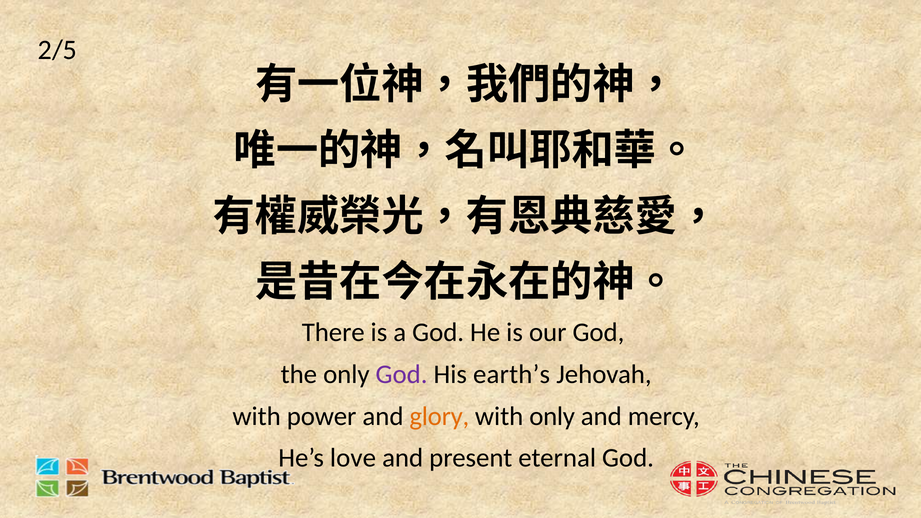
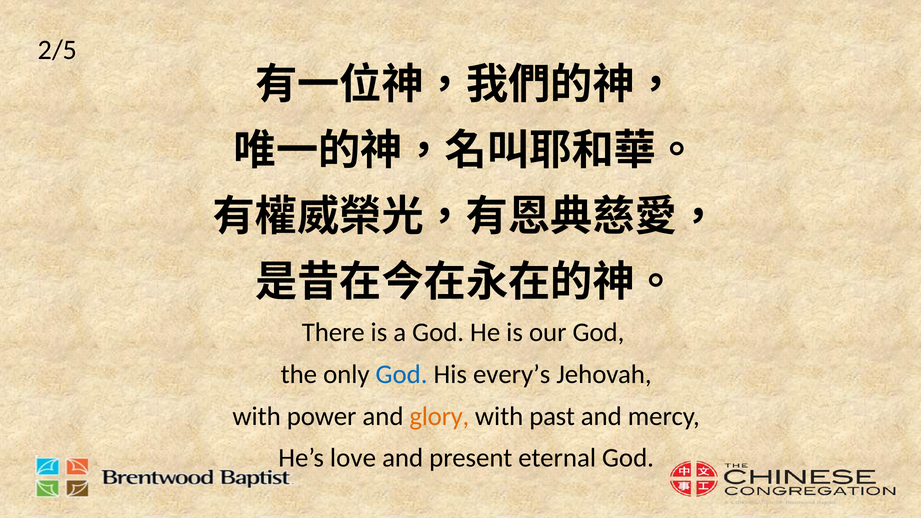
God colour: purple -> blue (402, 374)
earth’s: earth’s -> every’s (512, 374)
with only: only -> past (552, 416)
